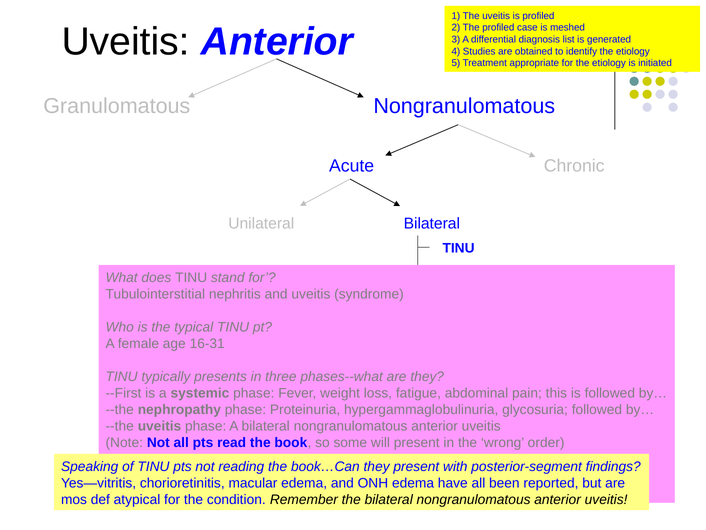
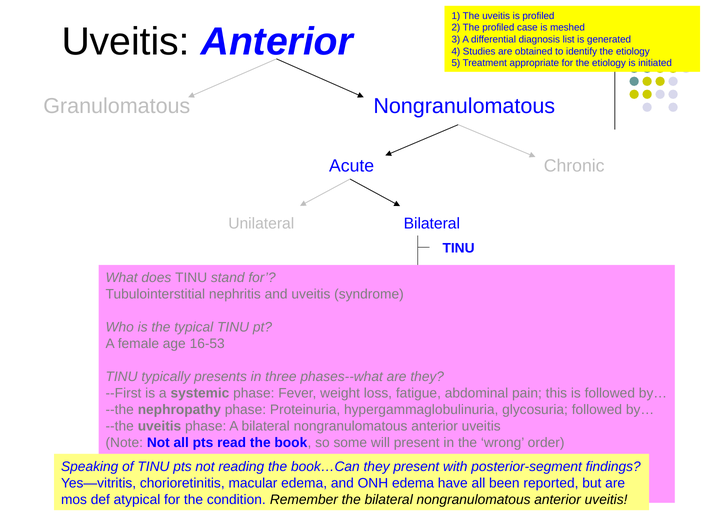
16-31: 16-31 -> 16-53 (207, 343)
